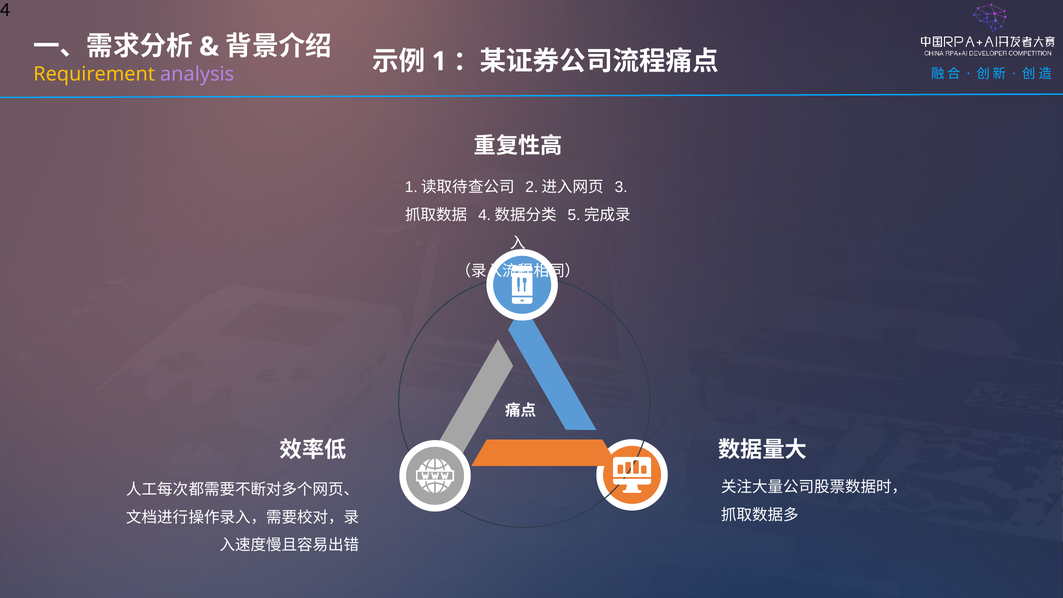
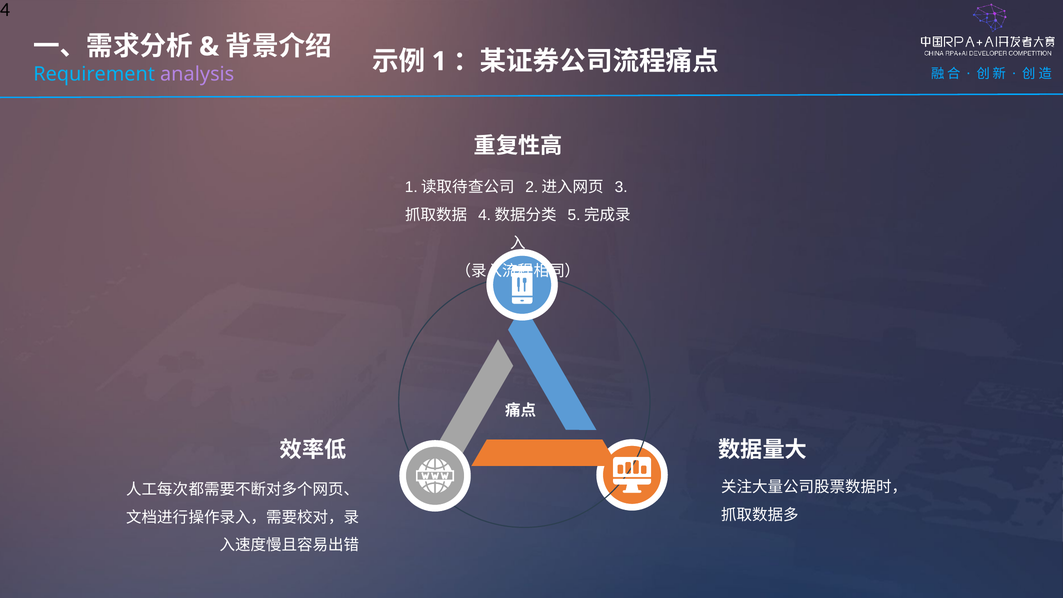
Requirement colour: yellow -> light blue (94, 74)
